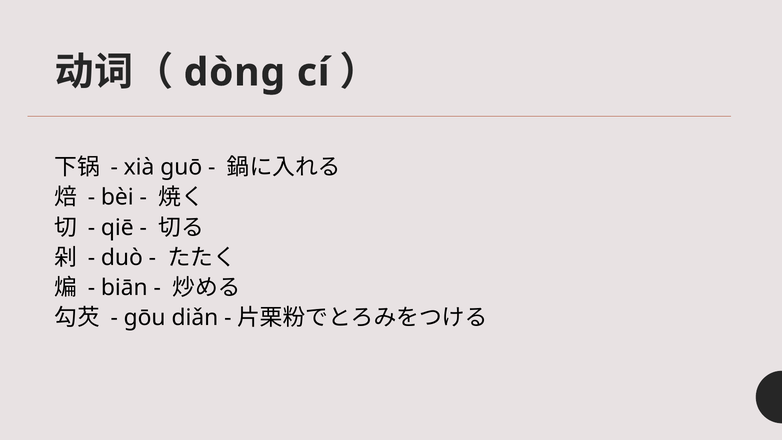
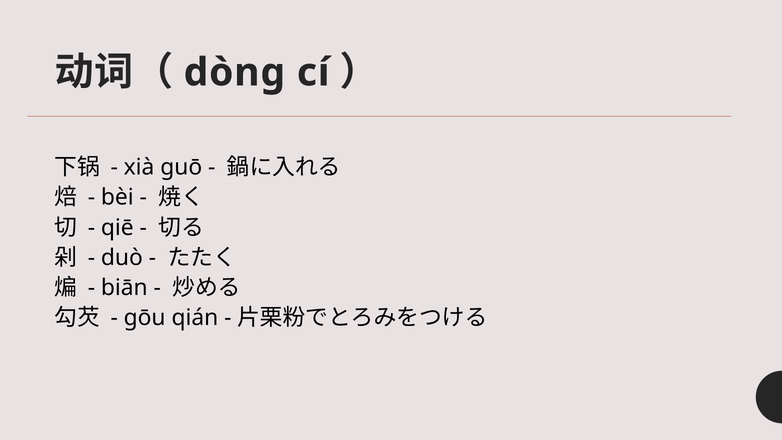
diǎn: diǎn -> qián (195, 318)
